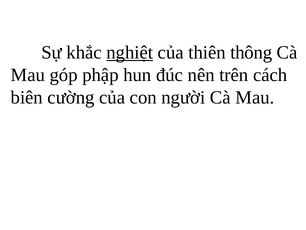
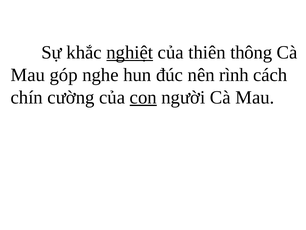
phập: phập -> nghe (100, 75)
trên: trên -> rình (234, 75)
biên: biên -> chín (27, 97)
con underline: none -> present (143, 97)
